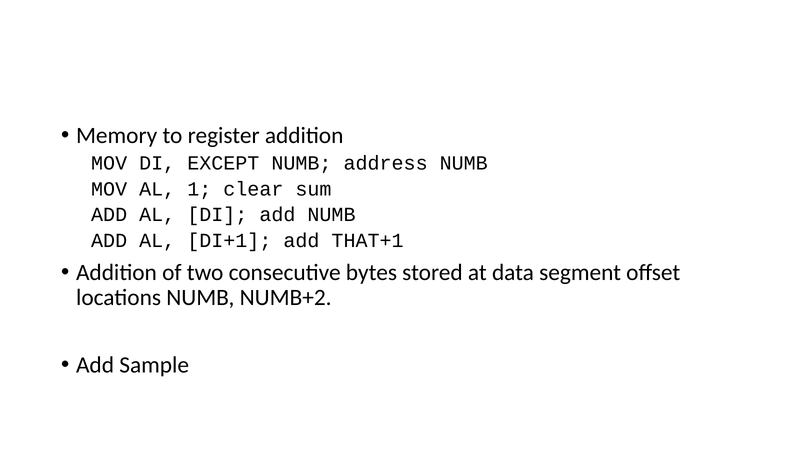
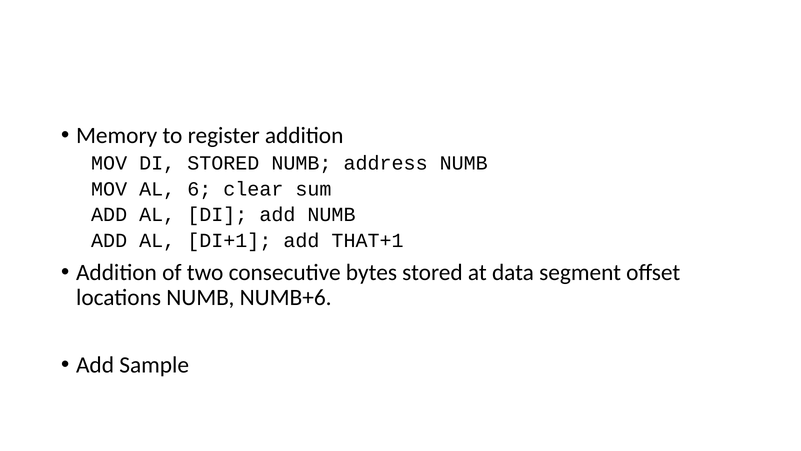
DI EXCEPT: EXCEPT -> STORED (223, 163)
1: 1 -> 6 (199, 189)
NUMB+2: NUMB+2 -> NUMB+6 (286, 297)
